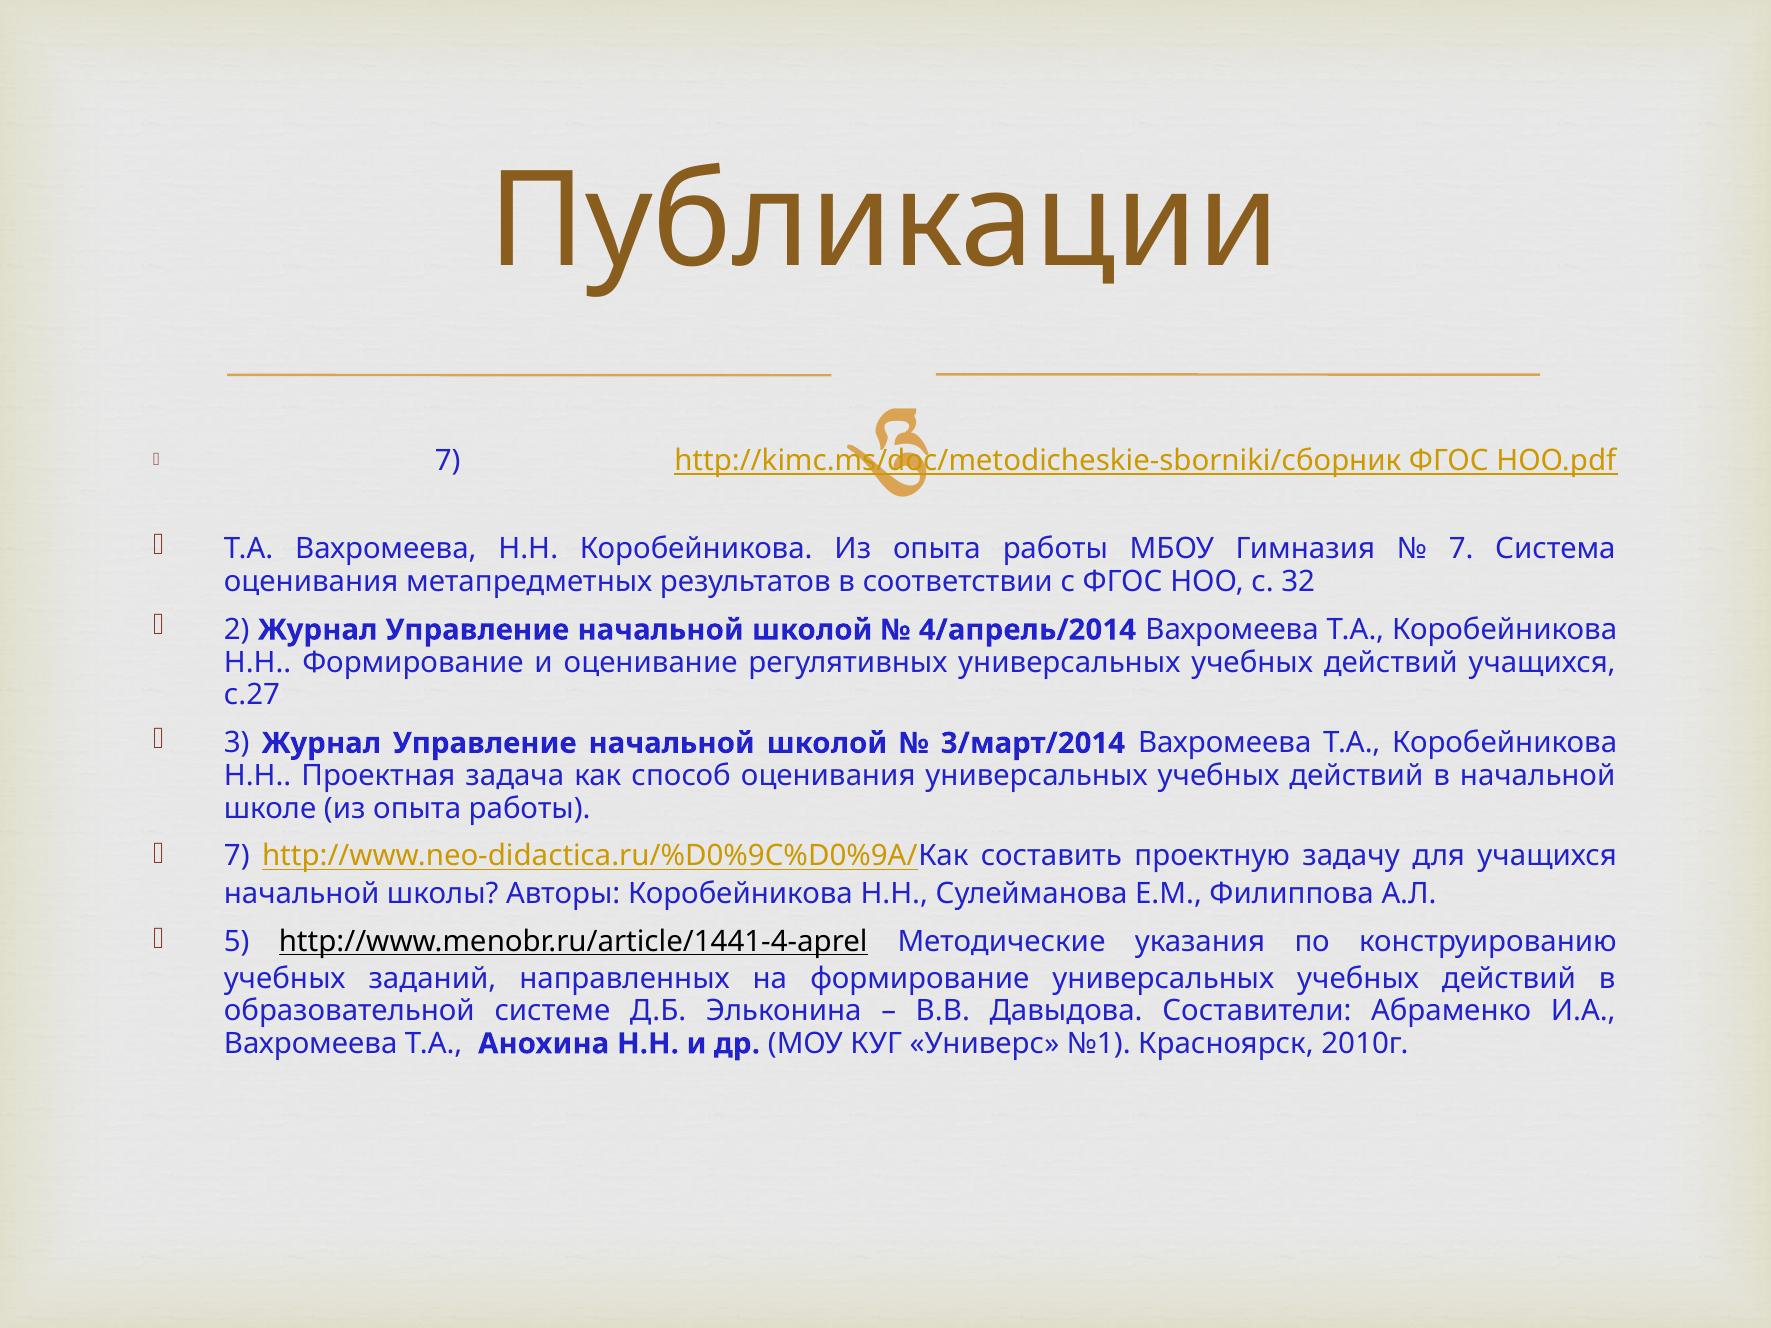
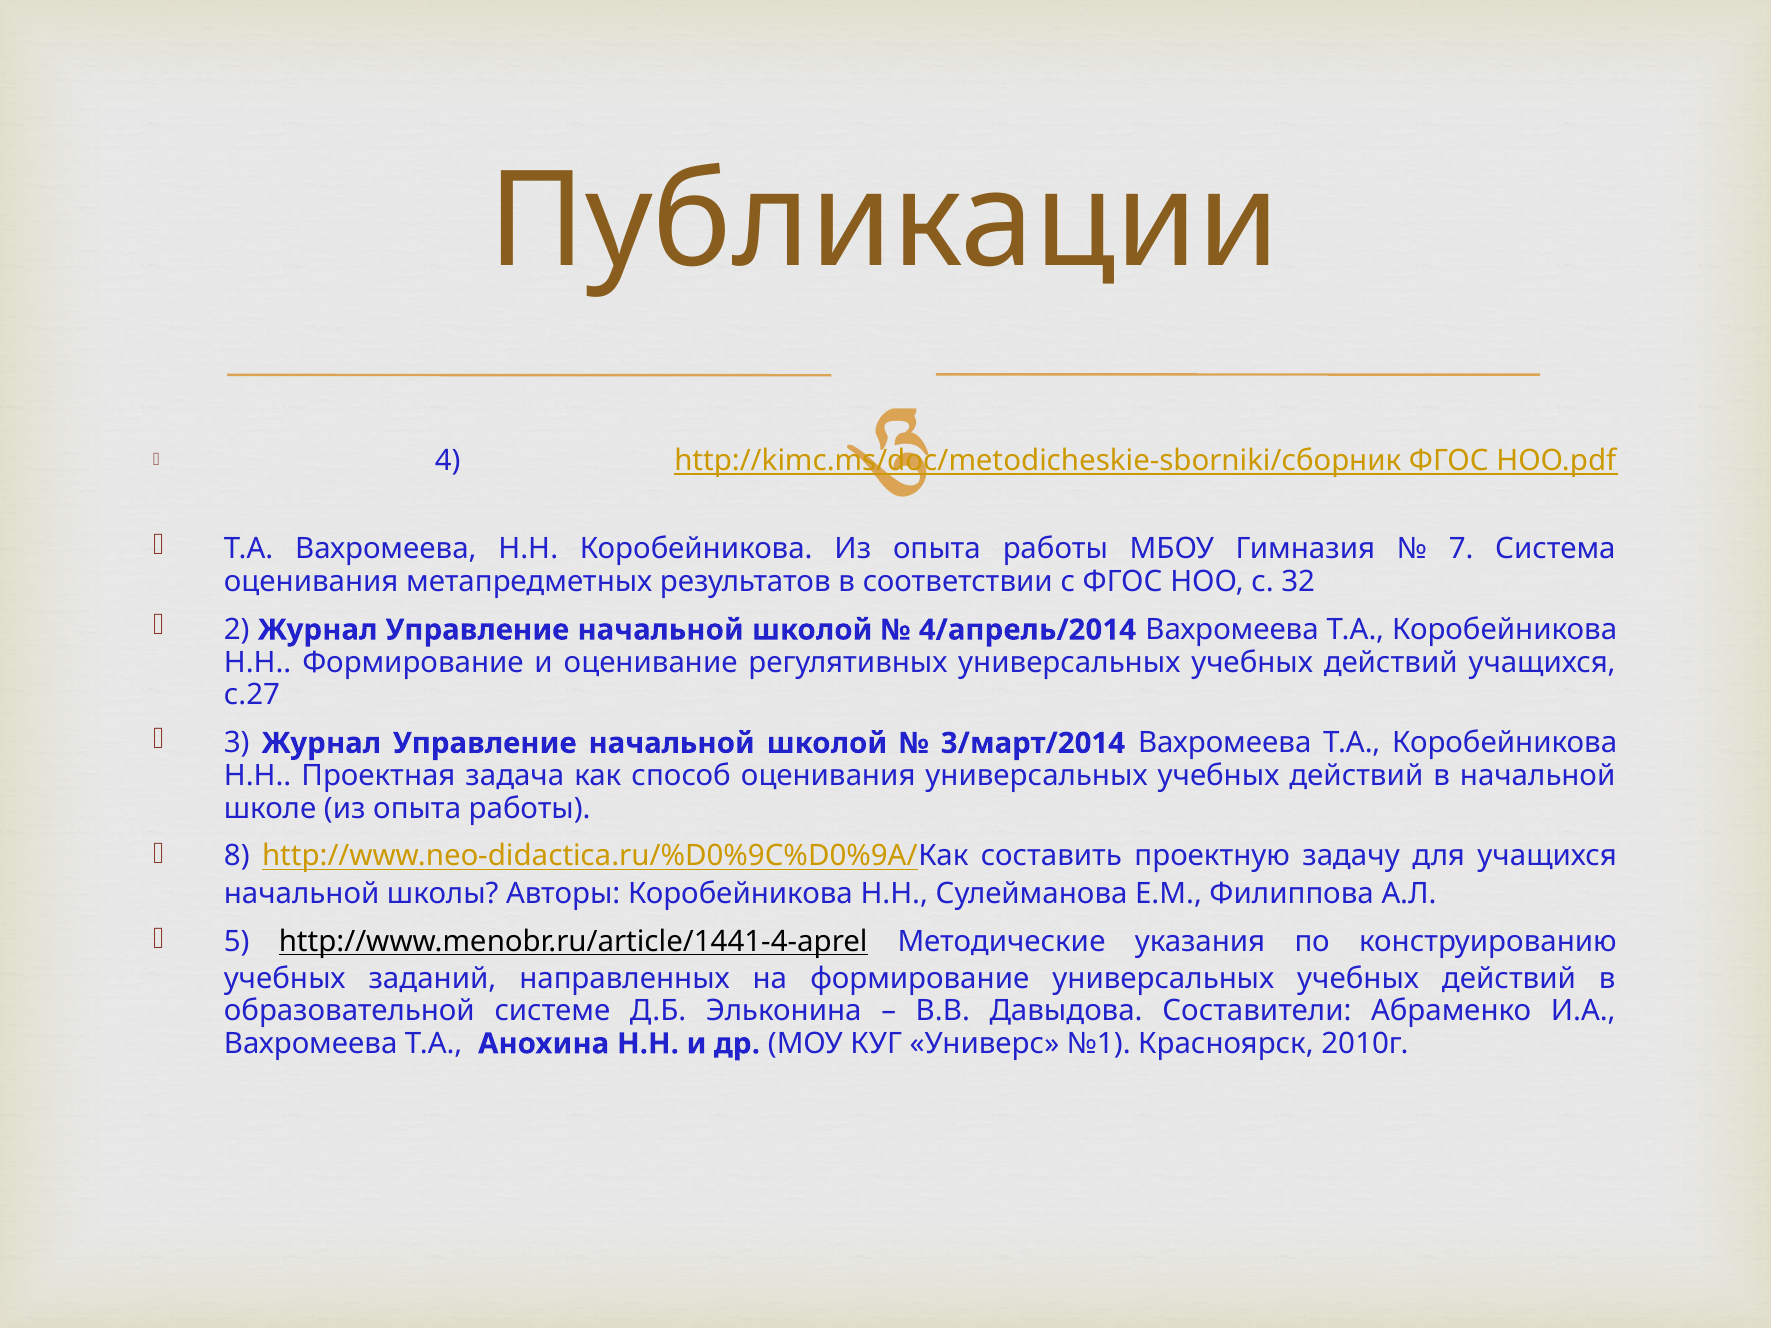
7: 7 -> 4 (448, 461)
7: 7 -> 8 (237, 856)
